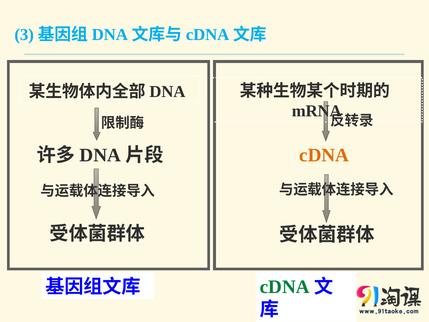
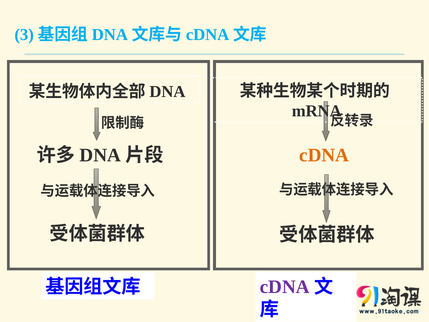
cDNA colour: green -> purple (285, 286)
